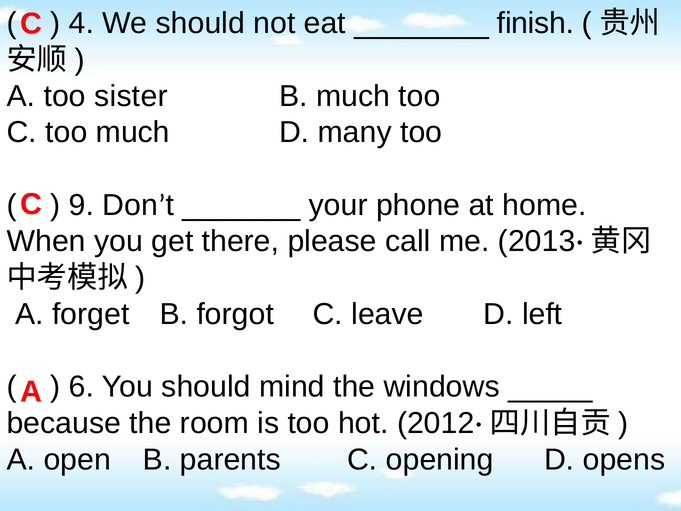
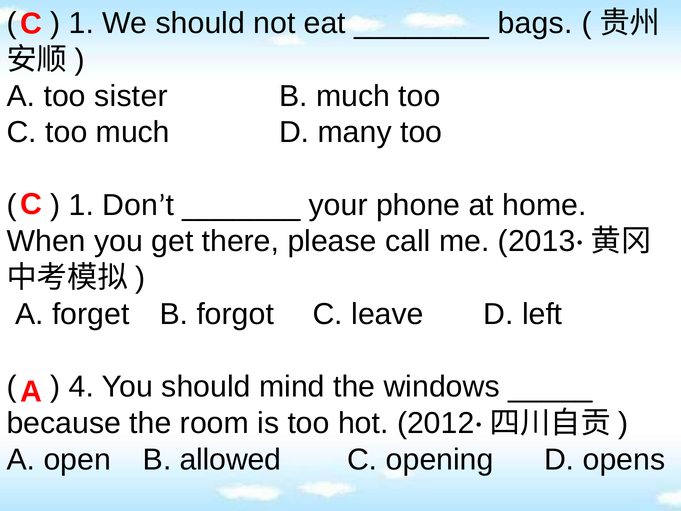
4: 4 -> 1 (81, 23)
finish: finish -> bags (535, 23)
9: 9 -> 1 (81, 205)
6: 6 -> 4 (81, 387)
parents: parents -> allowed (230, 459)
